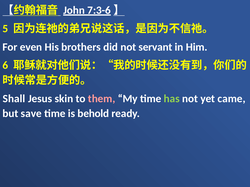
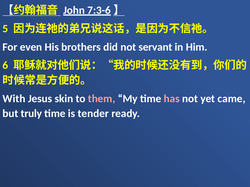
Shall: Shall -> With (14, 99)
has colour: light green -> pink (172, 99)
save: save -> truly (31, 114)
behold: behold -> tender (93, 114)
